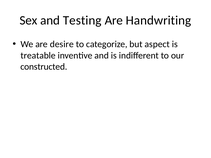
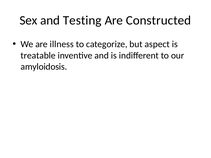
Handwriting: Handwriting -> Constructed (158, 20)
desire: desire -> illness (62, 44)
constructed: constructed -> amyloidosis (44, 67)
